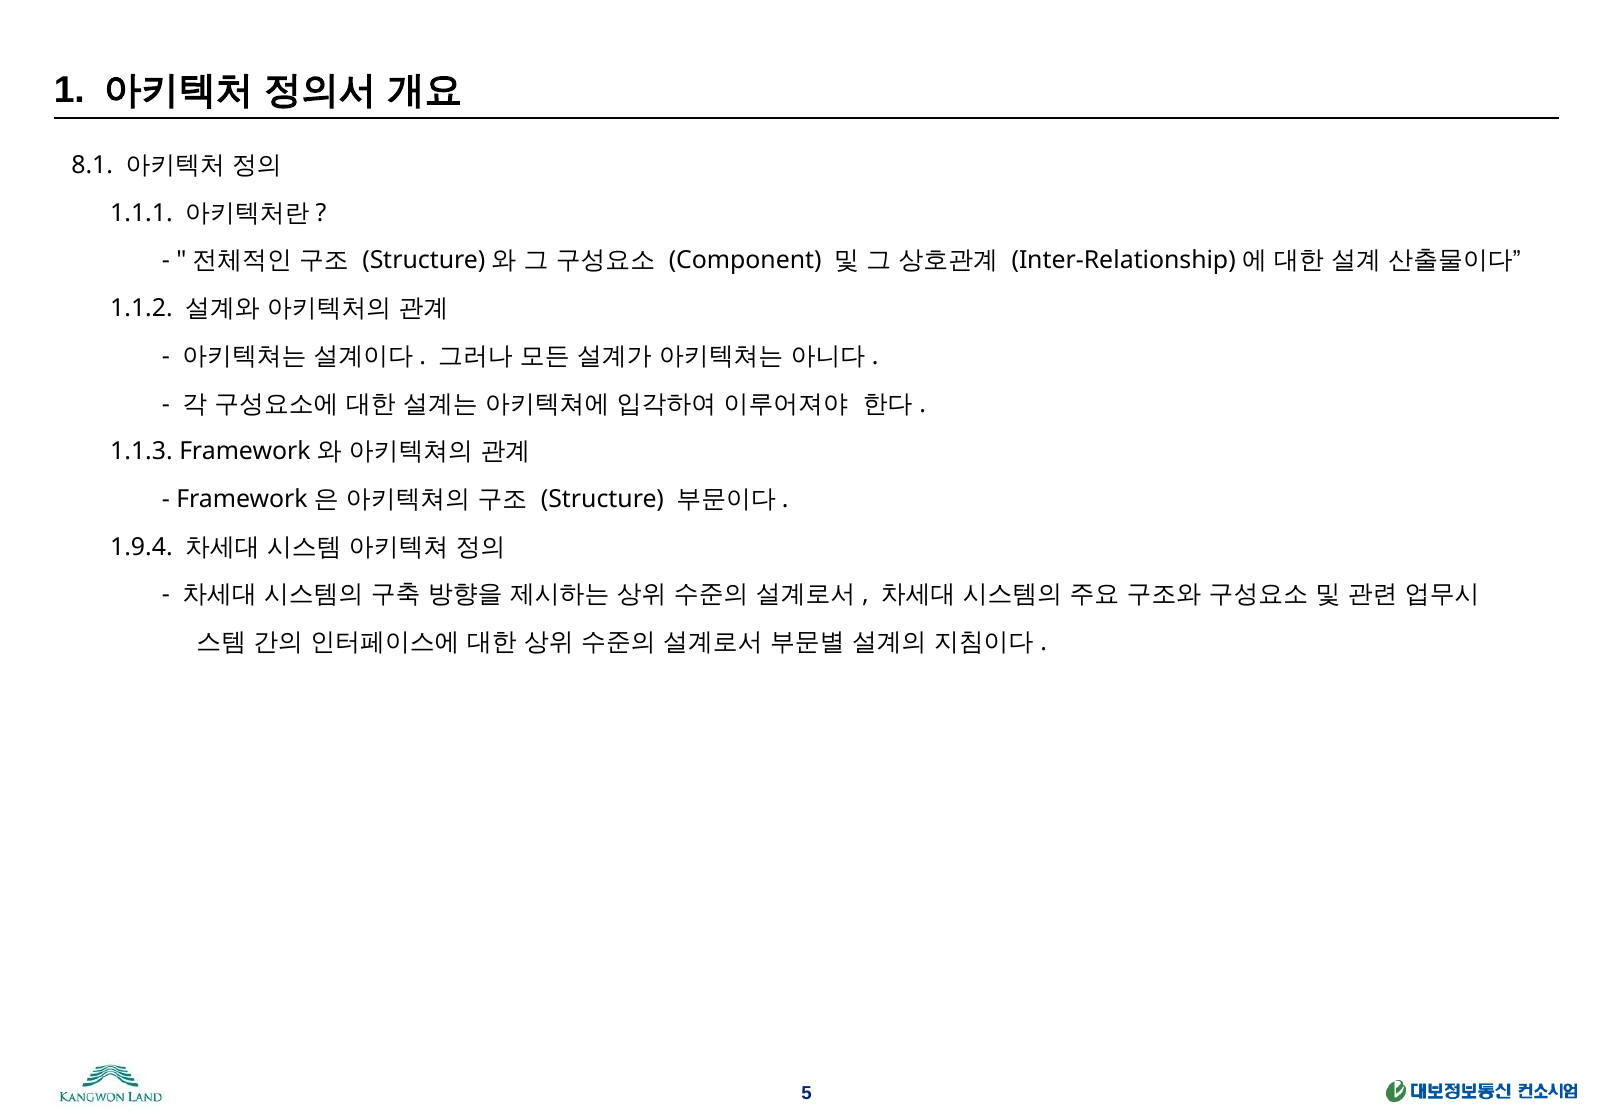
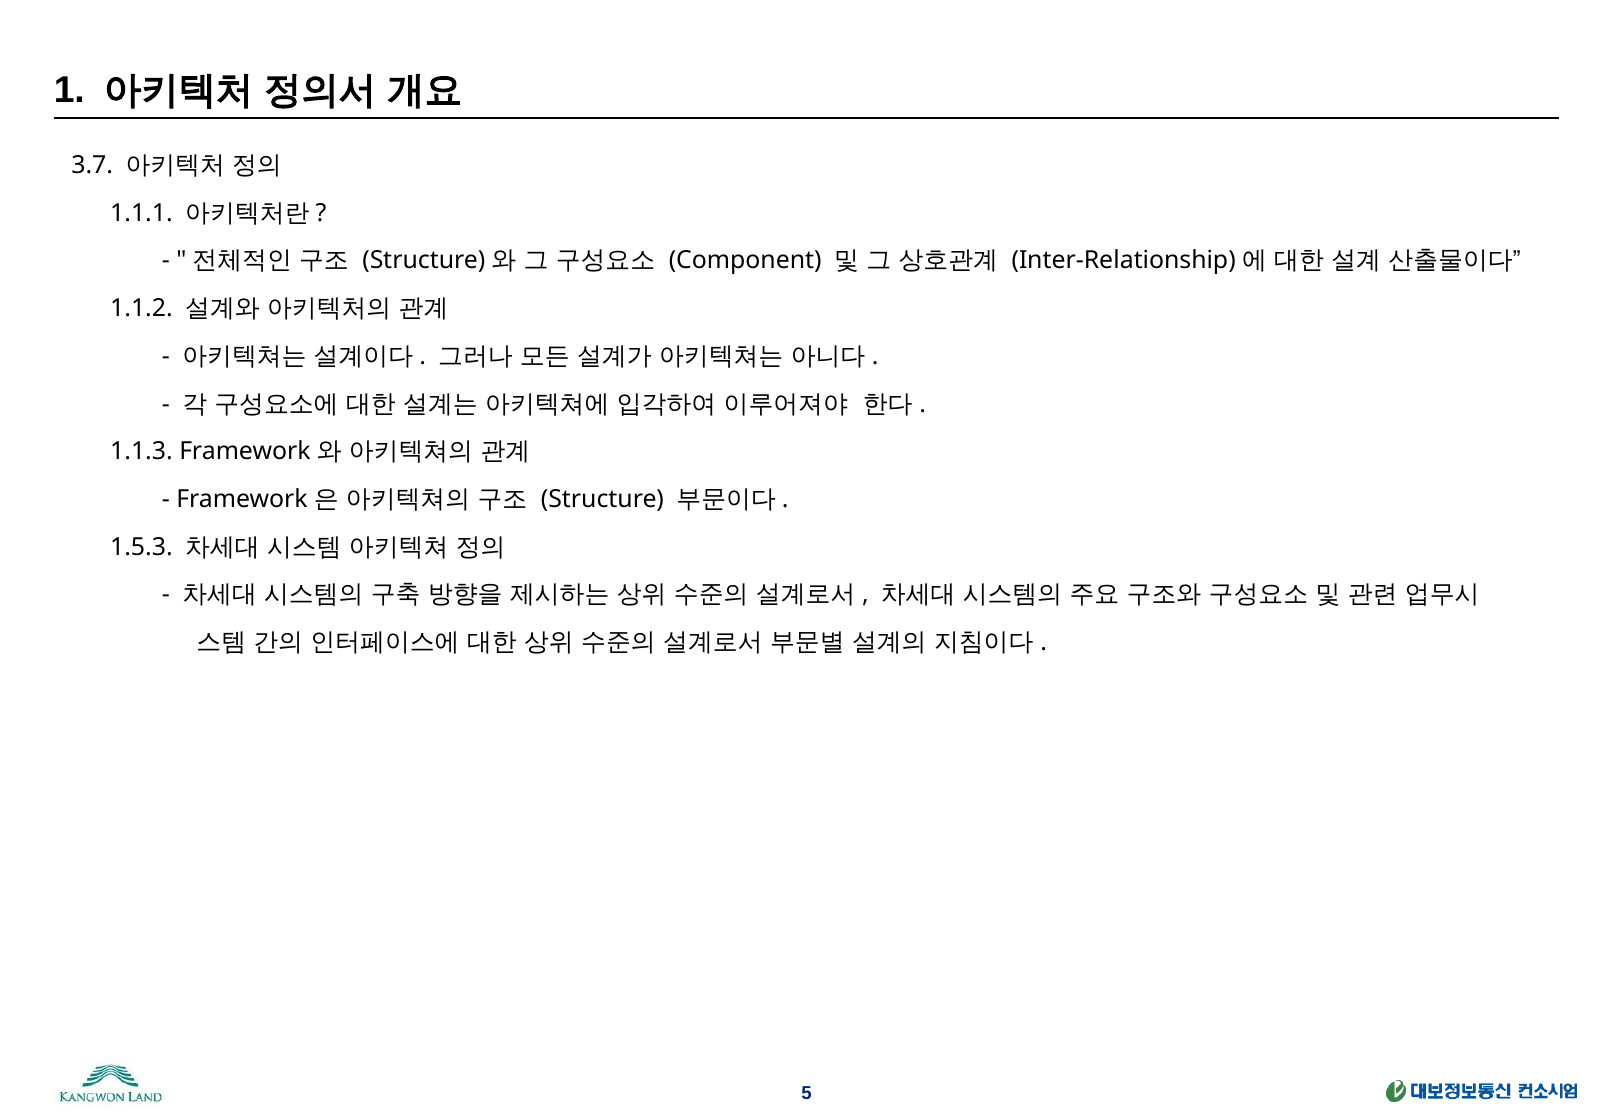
8.1: 8.1 -> 3.7 (92, 165)
1.9.4: 1.9.4 -> 1.5.3 (141, 547)
